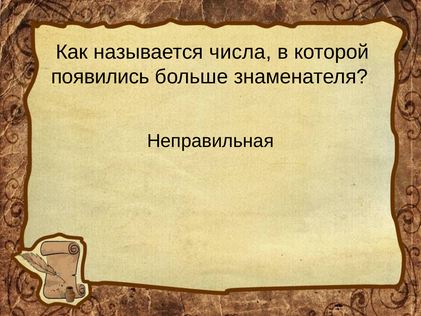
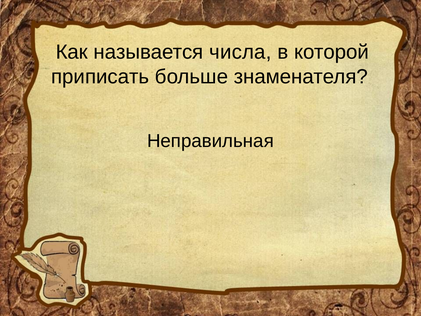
появились: появились -> приписать (100, 77)
